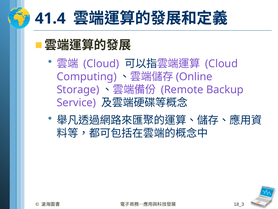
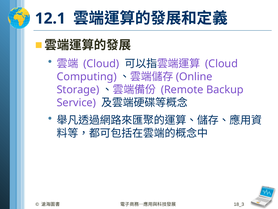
41.4: 41.4 -> 12.1 (50, 18)
